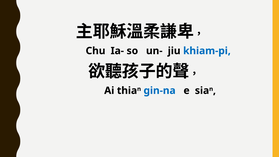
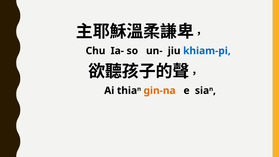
gin-na colour: blue -> orange (160, 91)
